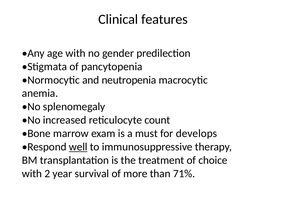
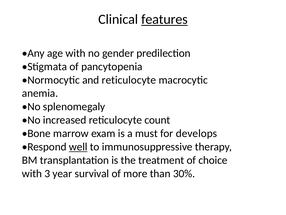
features underline: none -> present (164, 19)
and neutropenia: neutropenia -> reticulocyte (129, 80)
2: 2 -> 3 (47, 173)
71%: 71% -> 30% (184, 173)
